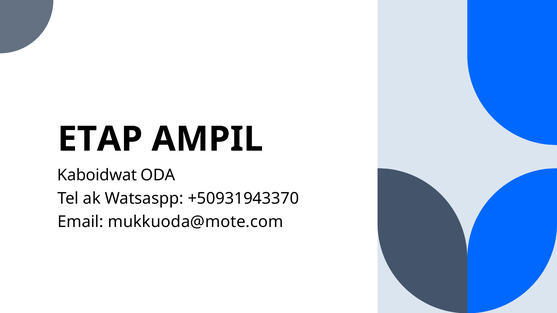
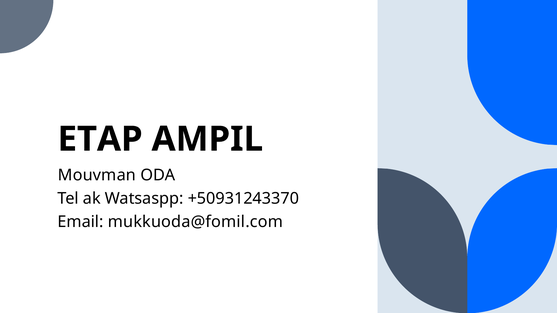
Kaboidwat: Kaboidwat -> Mouvman (97, 175)
+50931943370: +50931943370 -> +50931243370 (243, 199)
mukkuoda@mote.com: mukkuoda@mote.com -> mukkuoda@fomil.com (195, 222)
